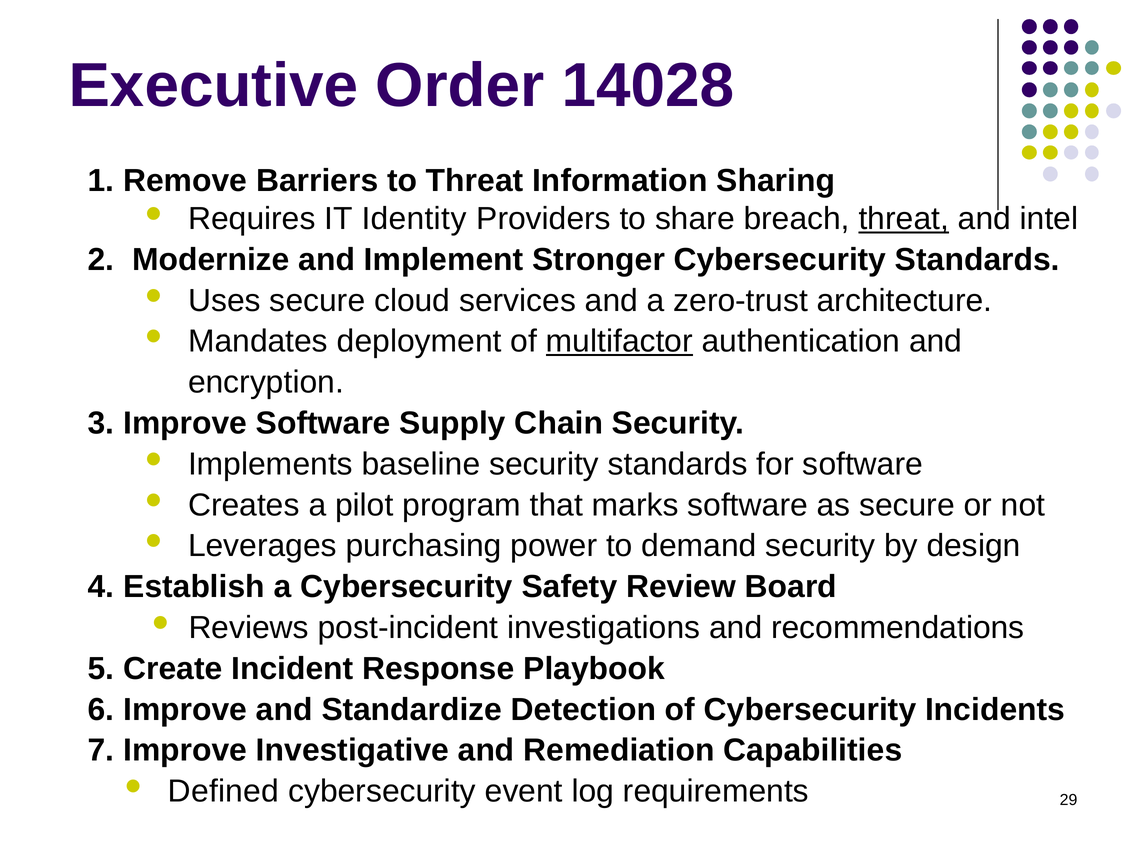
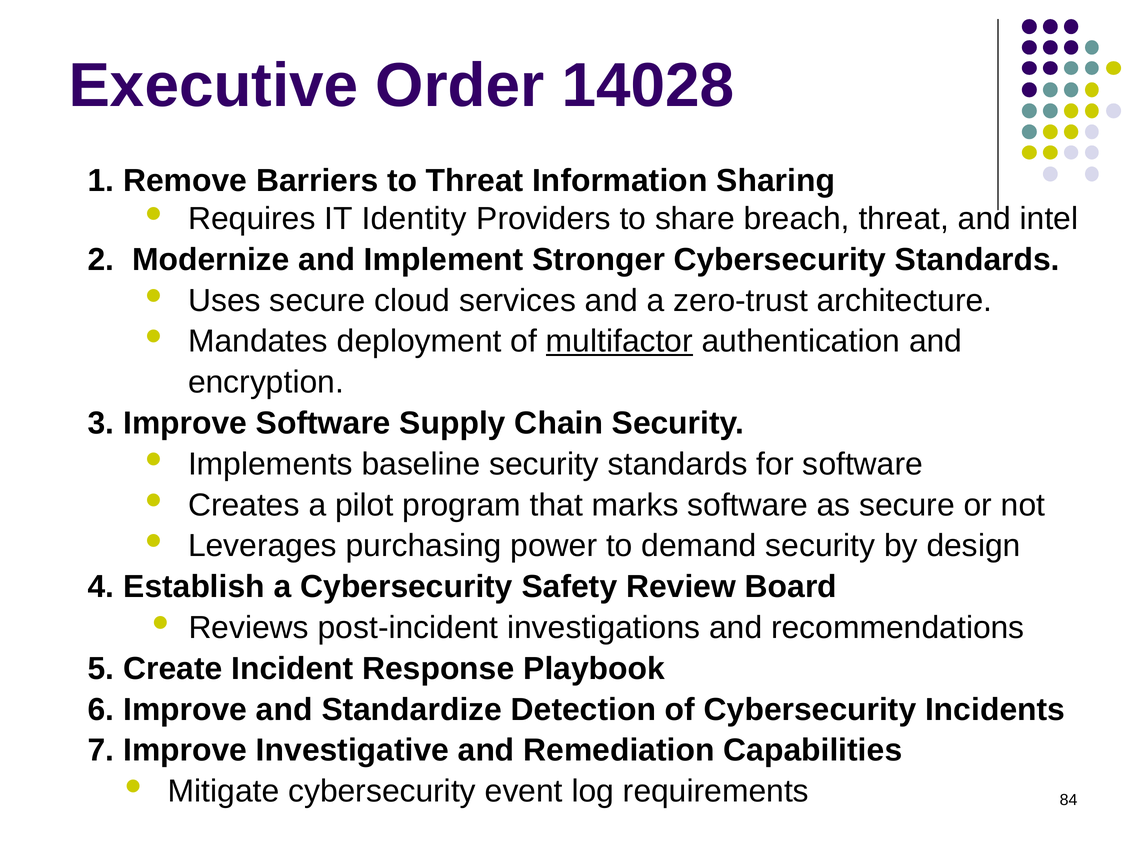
threat underline: present -> none (904, 219)
Defined: Defined -> Mitigate (224, 791)
29: 29 -> 84 (1069, 800)
